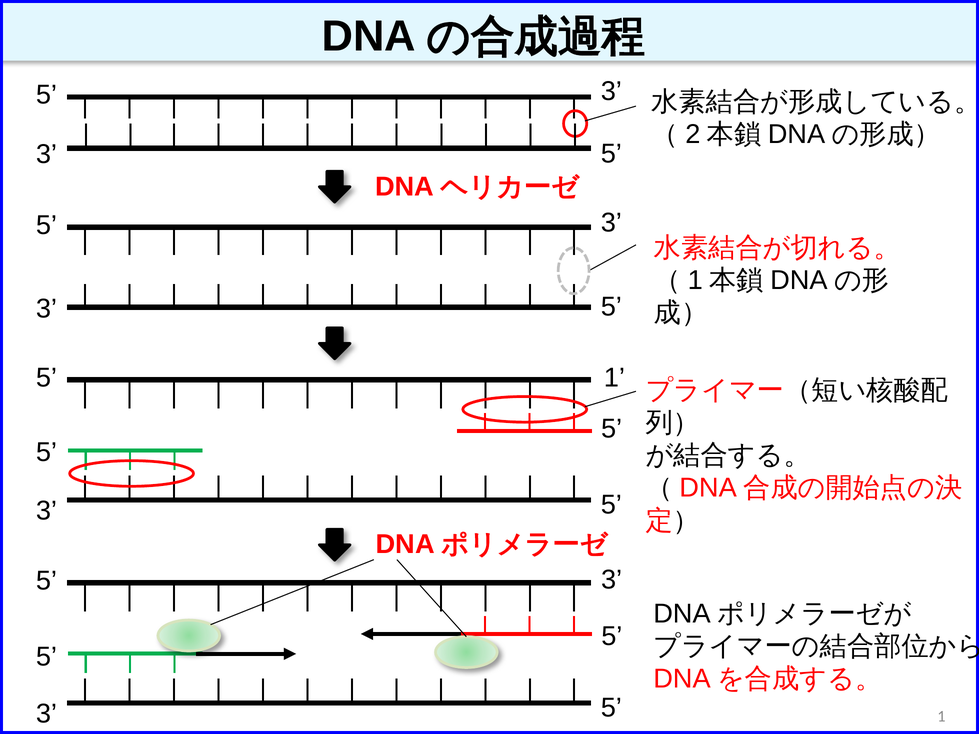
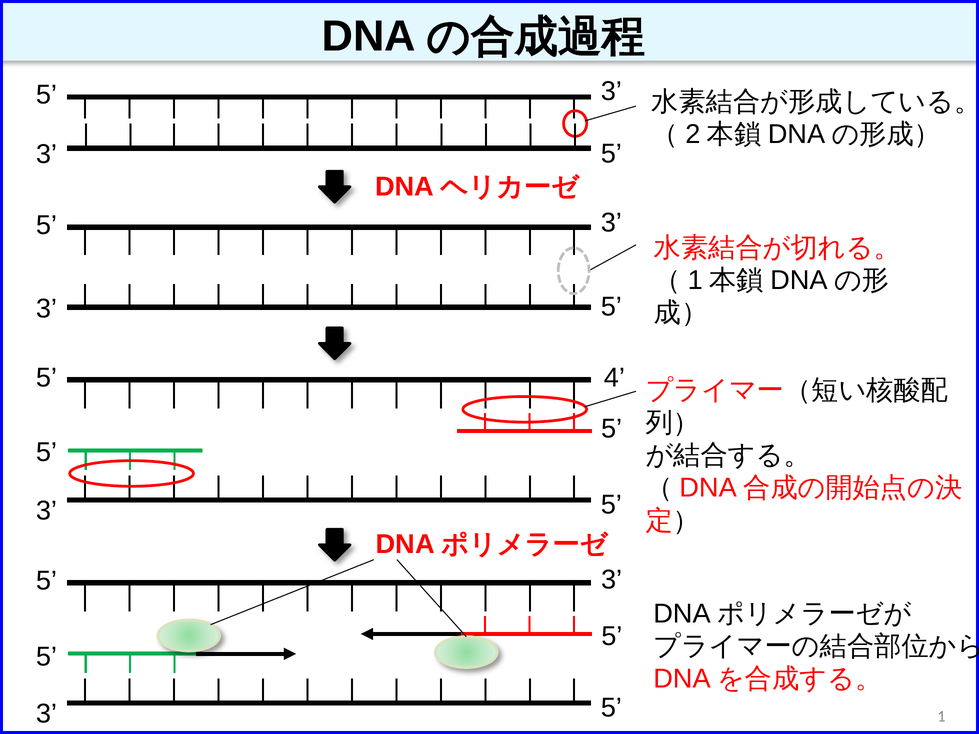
5 1: 1 -> 4 (614, 378)
